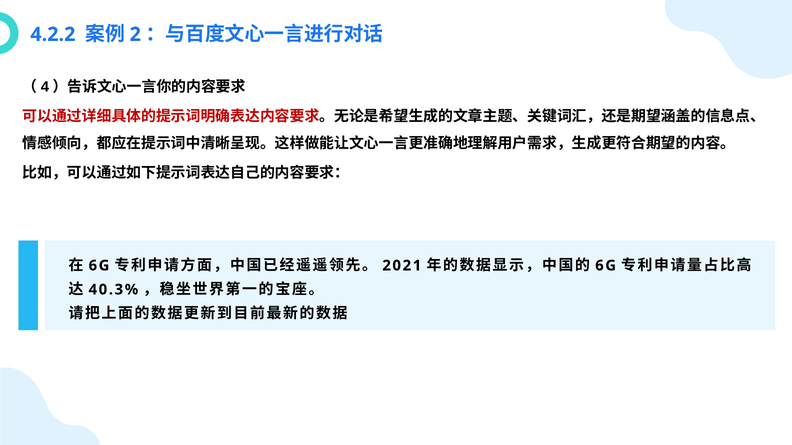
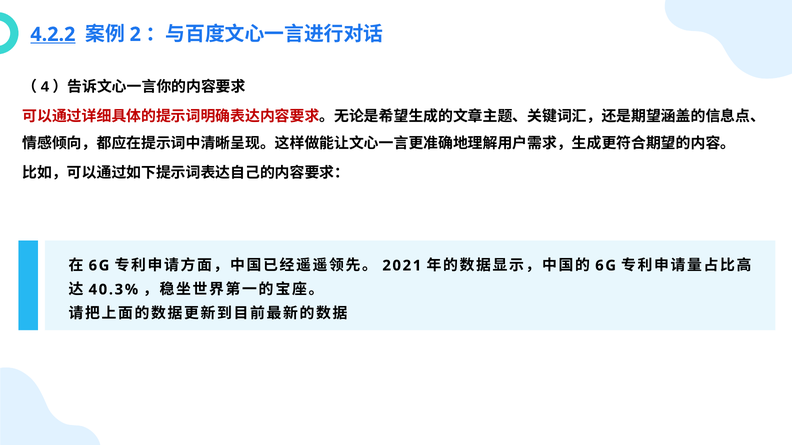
4.2.2 underline: none -> present (53, 34)
